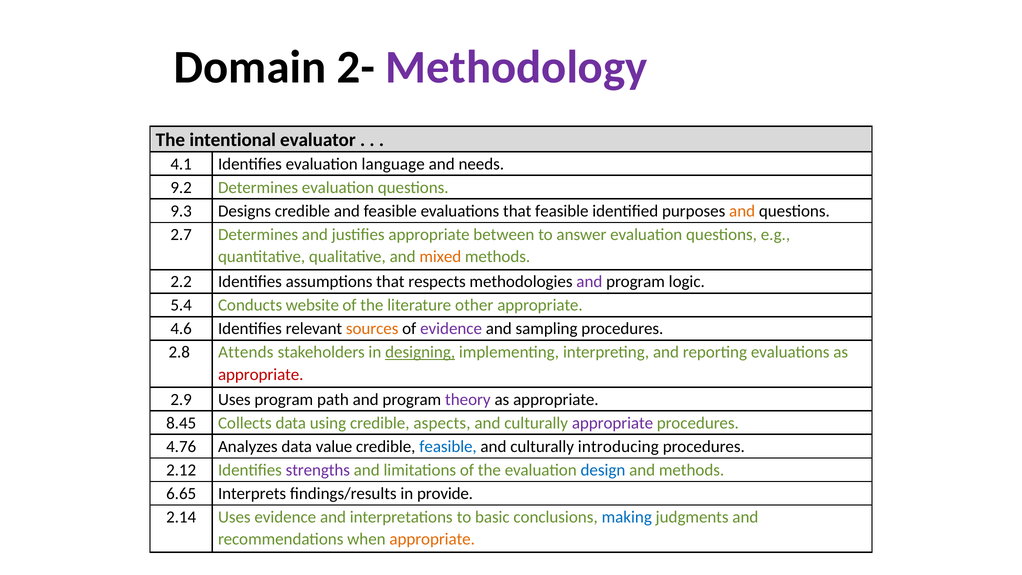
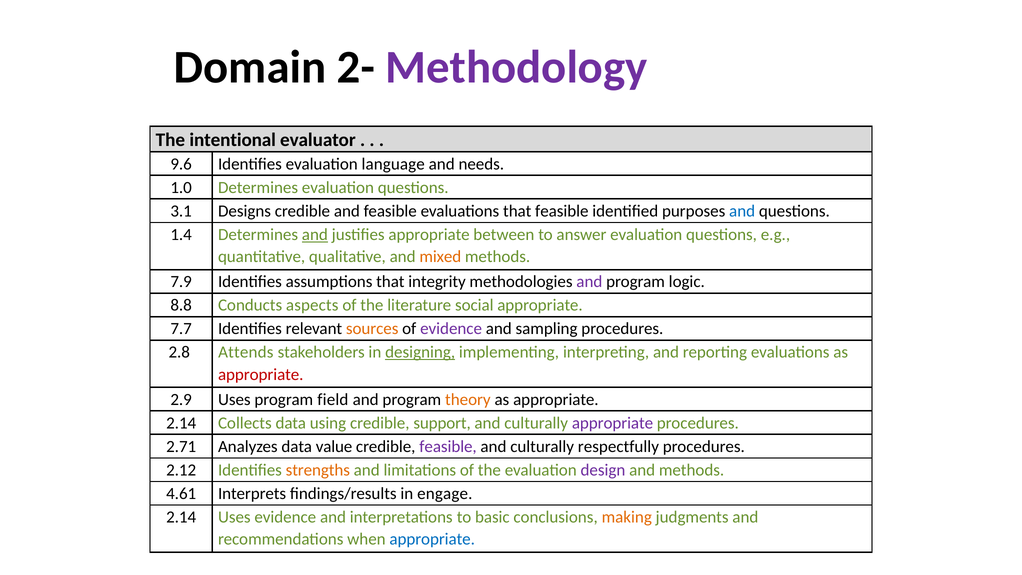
4.1: 4.1 -> 9.6 (181, 164)
9.2: 9.2 -> 1.0 (181, 187)
9.3: 9.3 -> 3.1 (181, 211)
and colour: orange -> blue (742, 211)
2.7: 2.7 -> 1.4 (181, 234)
and underline: none -> present (315, 234)
2.2: 2.2 -> 7.9 (181, 282)
respects: respects -> integrity (437, 282)
5.4: 5.4 -> 8.8 (181, 305)
website: website -> aspects (312, 305)
other: other -> social (474, 305)
4.6: 4.6 -> 7.7 (181, 329)
path: path -> field (333, 399)
theory colour: purple -> orange (468, 399)
8.45: 8.45 -> 2.14 (181, 423)
aspects: aspects -> support (442, 423)
4.76: 4.76 -> 2.71 (181, 446)
feasible colour: blue -> purple (448, 446)
introducing: introducing -> respectfully (618, 446)
strengths colour: purple -> orange (318, 470)
design colour: blue -> purple (603, 470)
6.65: 6.65 -> 4.61 (181, 493)
provide: provide -> engage (445, 493)
making colour: blue -> orange (627, 517)
appropriate colour: orange -> blue (432, 539)
